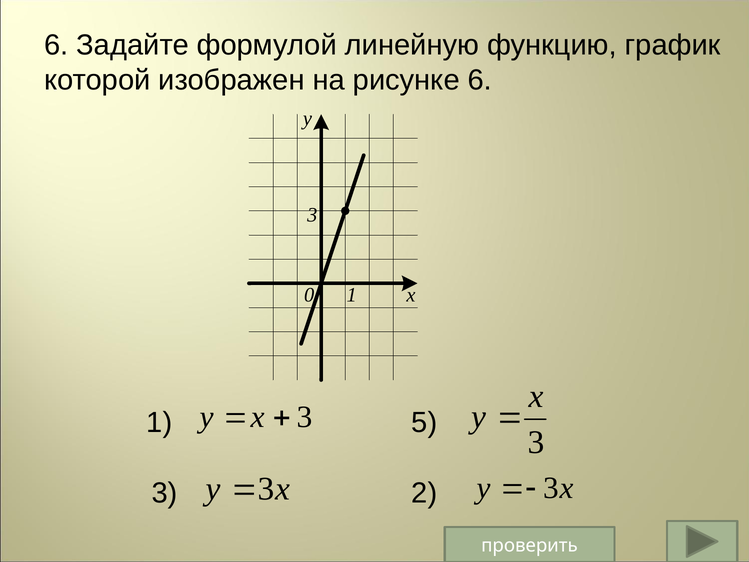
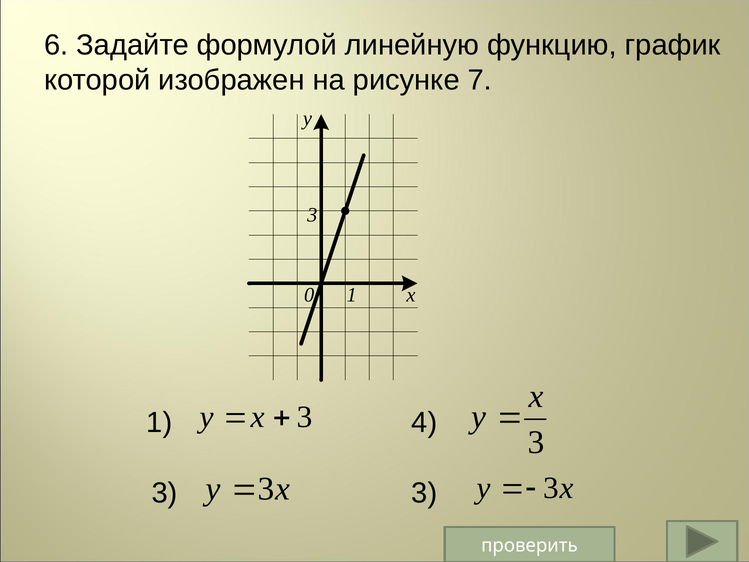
рисунке 6: 6 -> 7 (480, 80)
5: 5 -> 4 (424, 422)
2: 2 -> 3 (424, 493)
